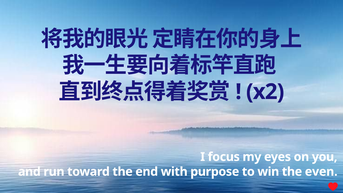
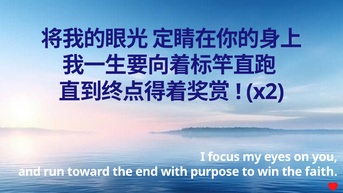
even: even -> faith (321, 172)
